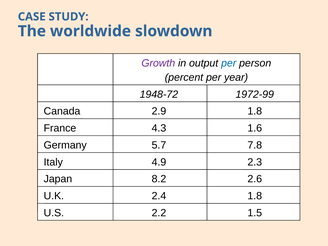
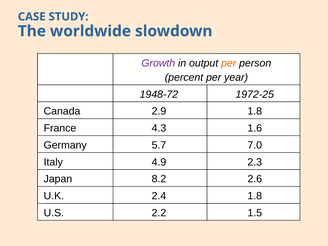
per colour: blue -> orange (229, 63)
1972-99: 1972-99 -> 1972-25 (255, 94)
7.8: 7.8 -> 7.0 (255, 145)
